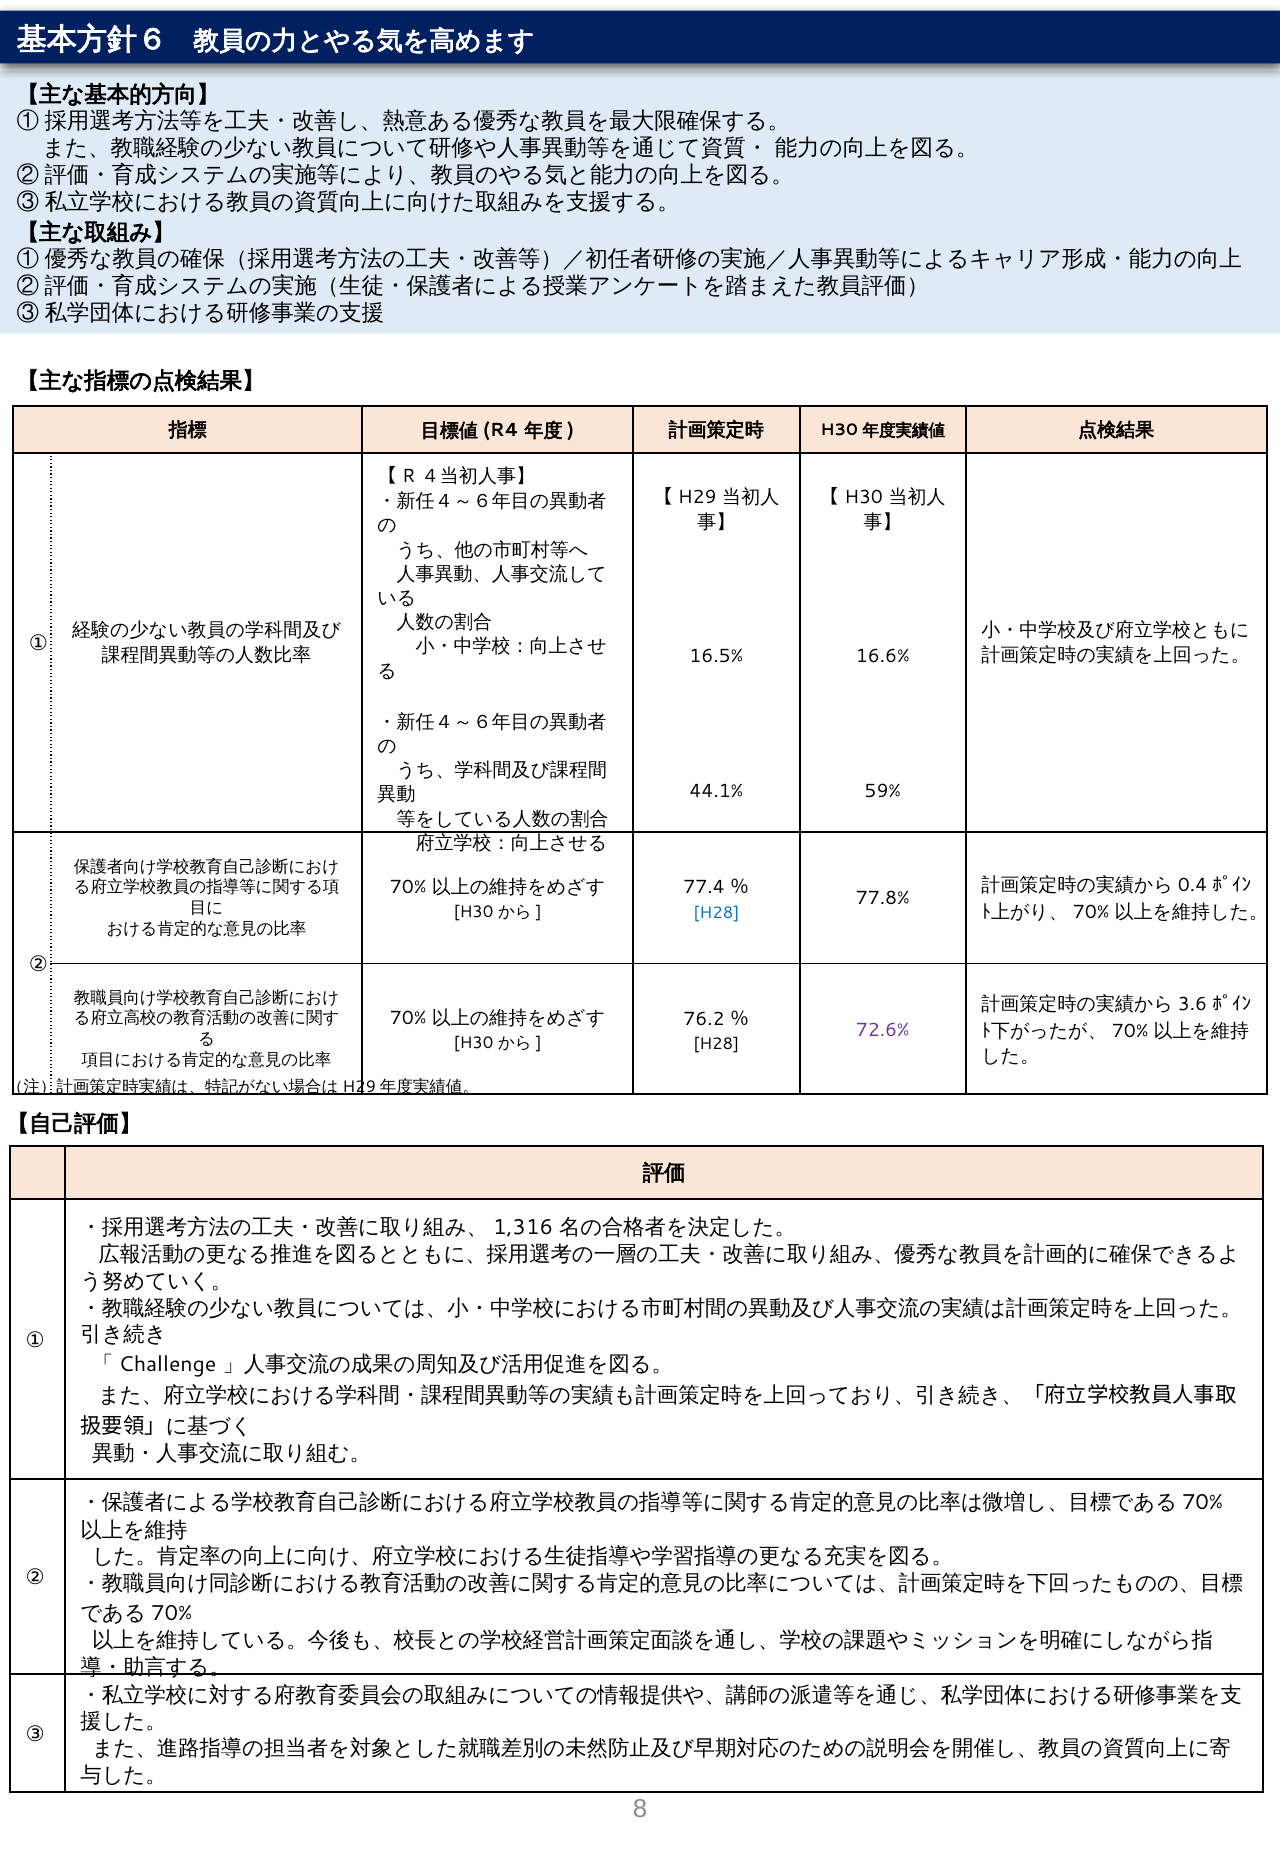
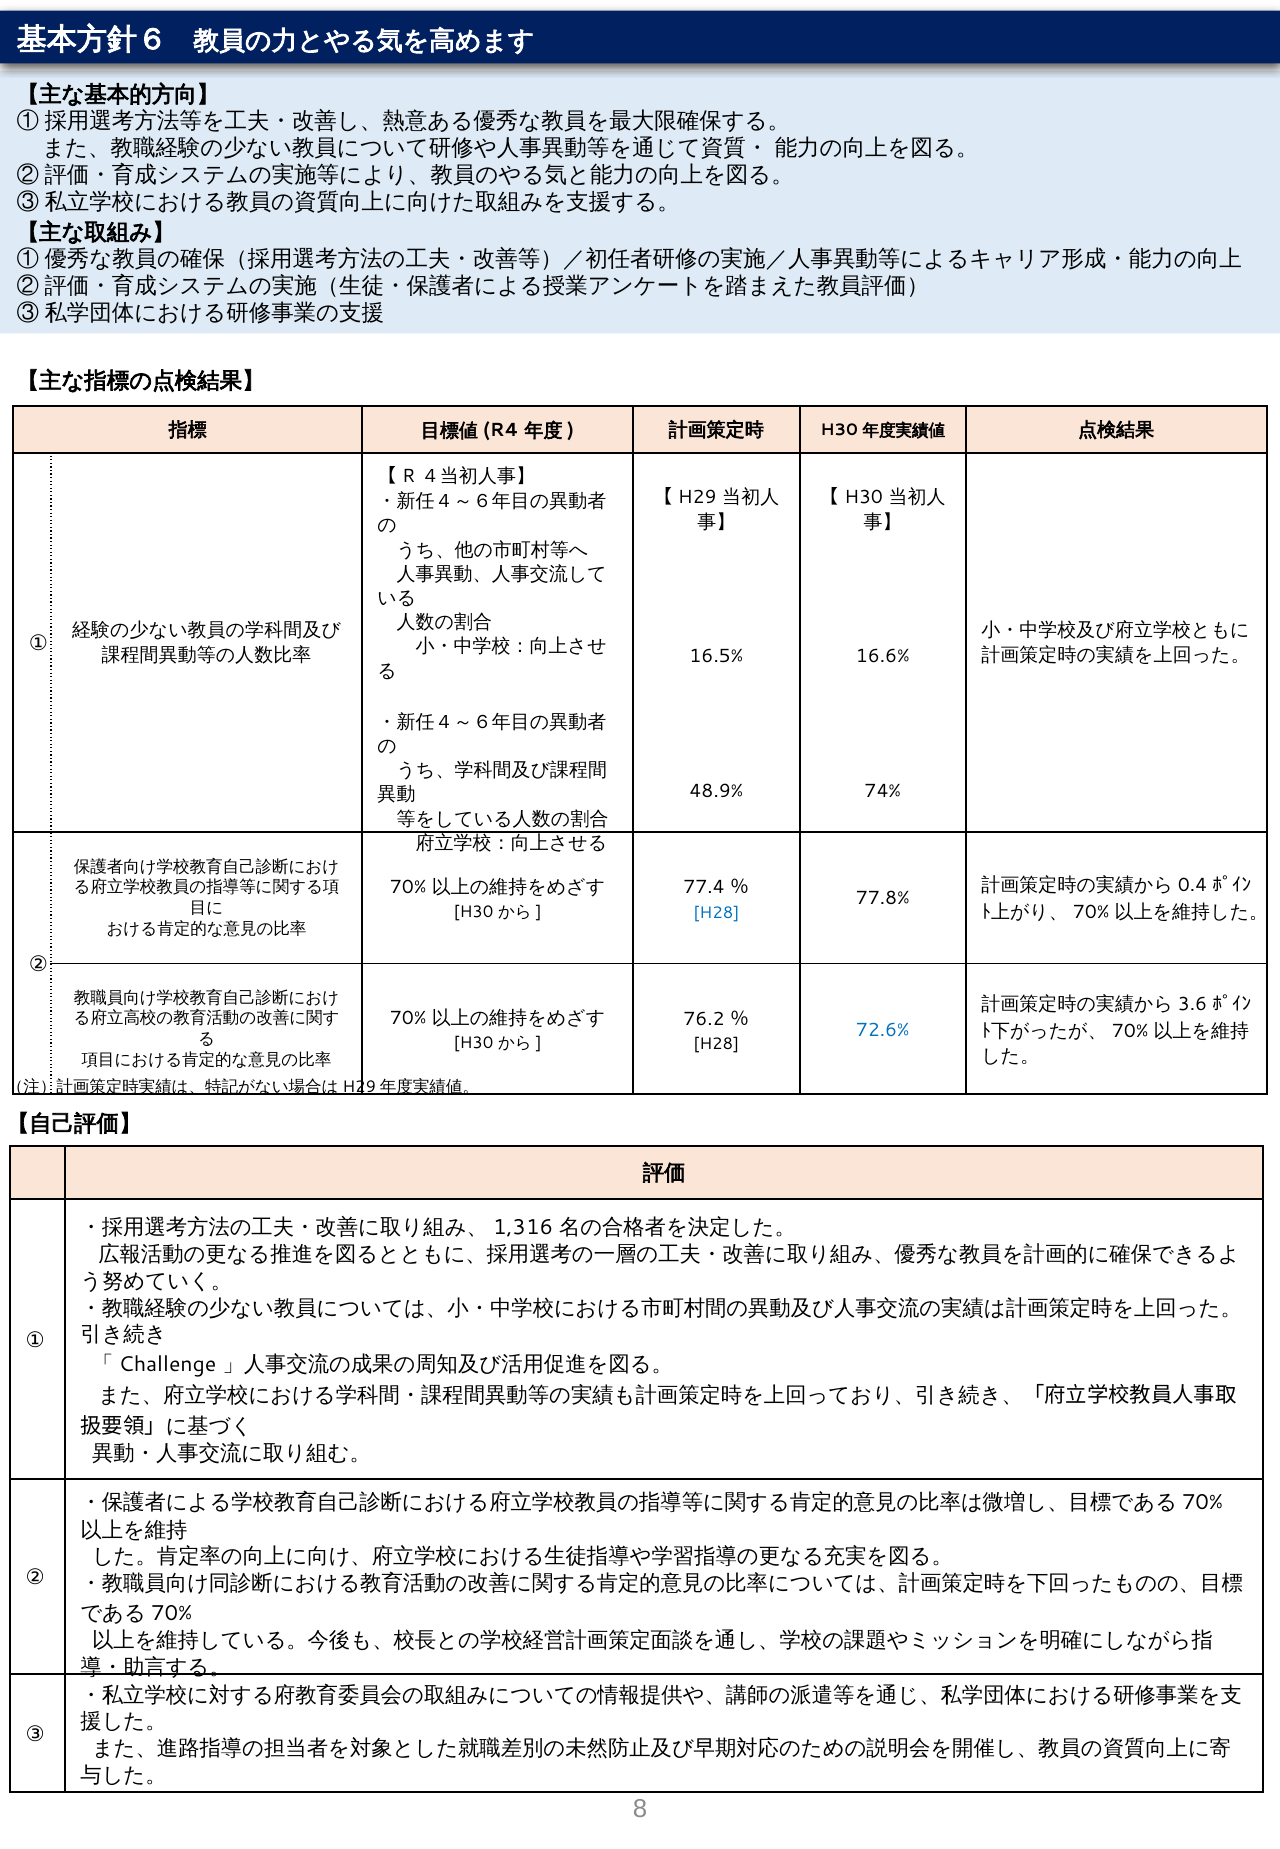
44.1%: 44.1% -> 48.9% (716, 791)
59%: 59% -> 74% (883, 791)
72.6% colour: purple -> blue (883, 1030)
